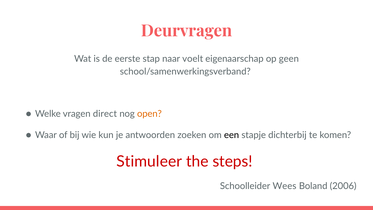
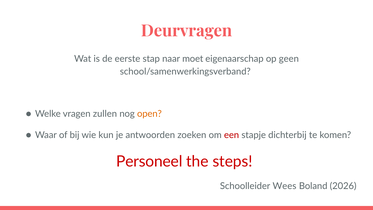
voelt: voelt -> moet (193, 59)
direct: direct -> zullen (105, 114)
een colour: black -> red (232, 135)
Stimuleer: Stimuleer -> Personeel (149, 161)
2006: 2006 -> 2026 (343, 186)
